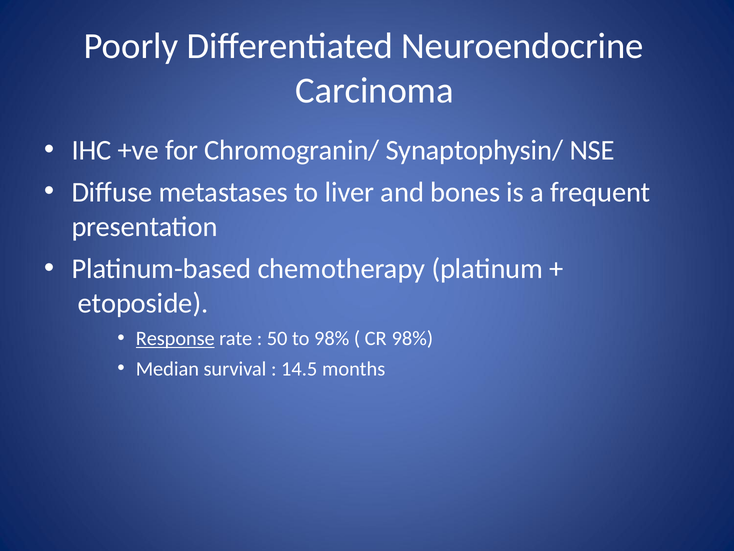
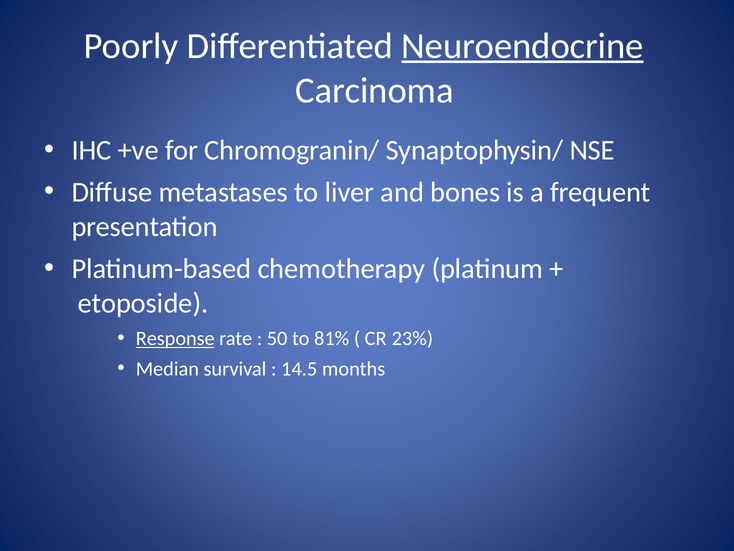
Neuroendocrine underline: none -> present (522, 46)
to 98%: 98% -> 81% (332, 338)
CR 98%: 98% -> 23% (412, 338)
